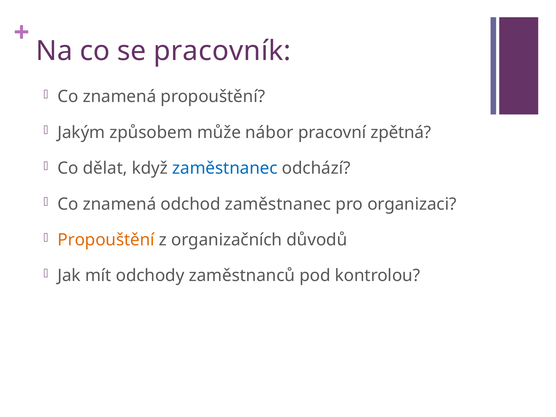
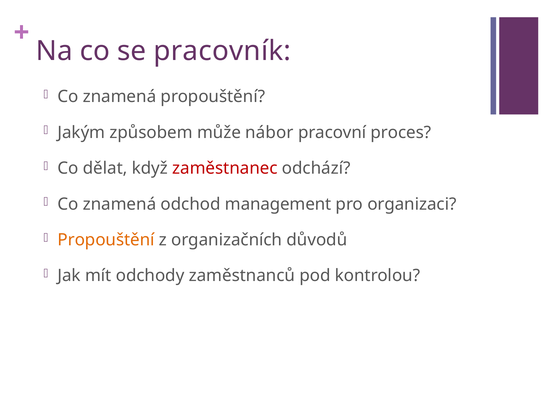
zpětná: zpětná -> proces (401, 132)
zaměstnanec colour: blue -> red (225, 168)
odchod zaměstnanec: zaměstnanec -> management (278, 204)
